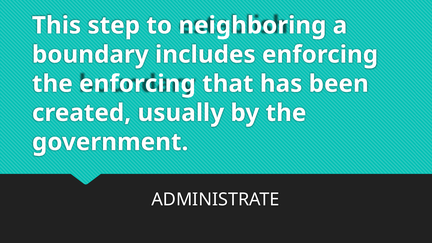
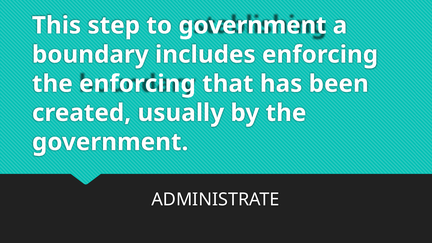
to neighboring: neighboring -> government (252, 25)
